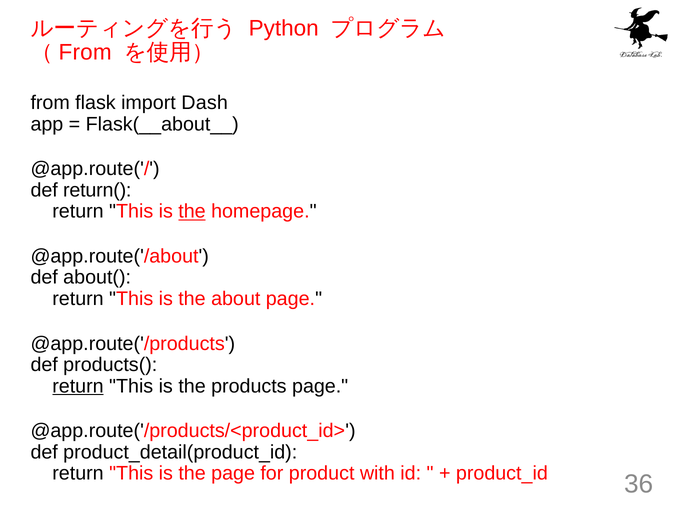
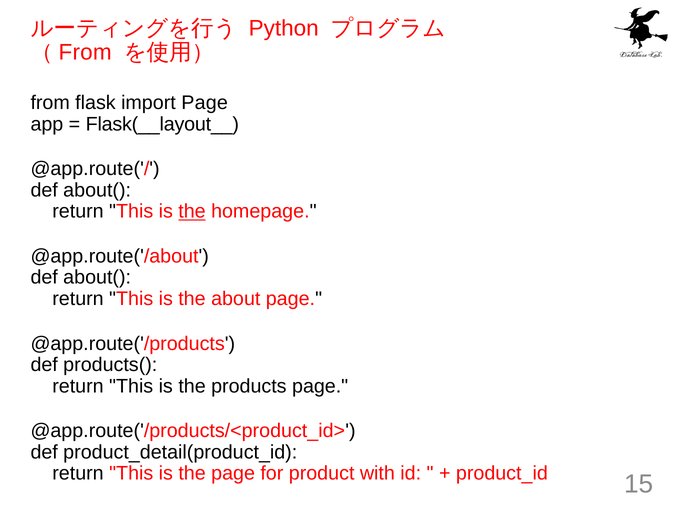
import Dash: Dash -> Page (205, 103)
Flask(__about__: Flask(__about__ -> Flask(__layout__ (162, 124)
return(: return( -> about( (97, 190)
return underline: present -> none (78, 386)
36: 36 -> 15 (639, 485)
